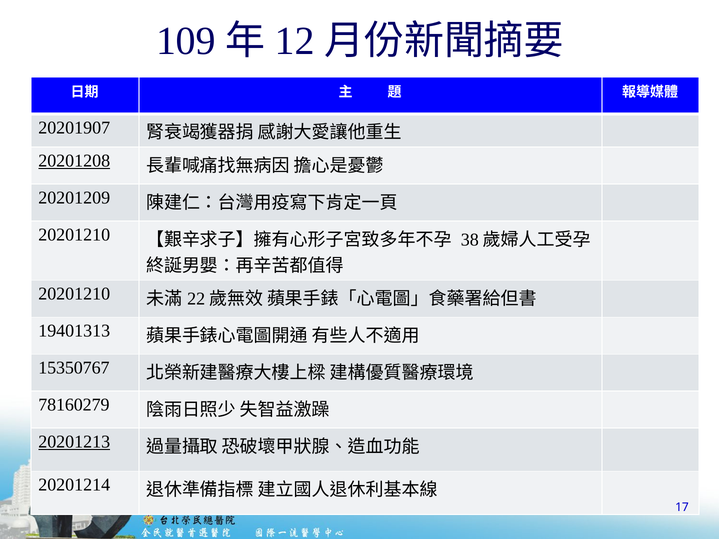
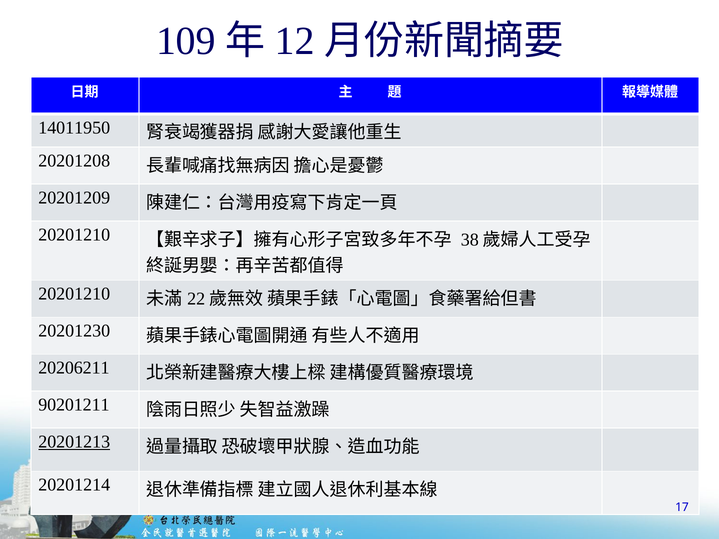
20201907: 20201907 -> 14011950 (74, 128)
20201208 underline: present -> none (74, 161)
19401313: 19401313 -> 20201230 (74, 331)
15350767: 15350767 -> 20206211 (74, 368)
78160279: 78160279 -> 90201211 (74, 405)
